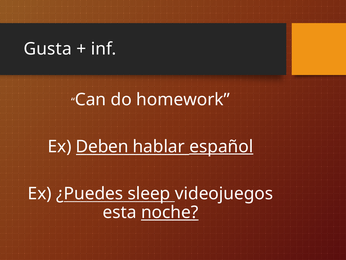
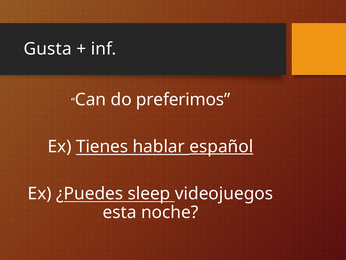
homework: homework -> preferimos (183, 99)
Deben: Deben -> Tienes (102, 146)
noche underline: present -> none (170, 212)
